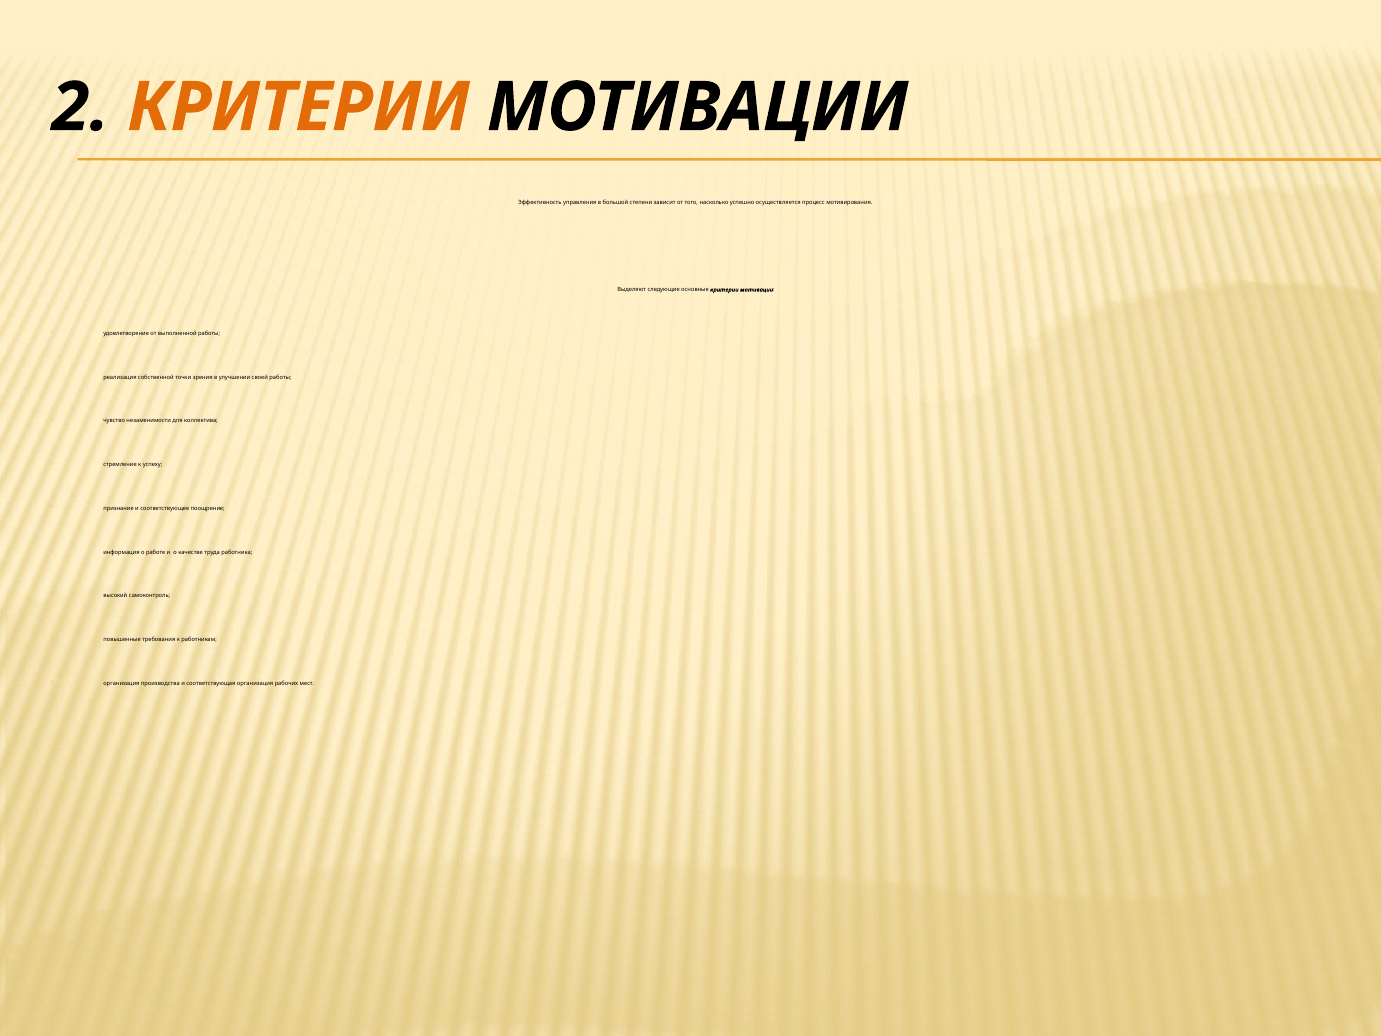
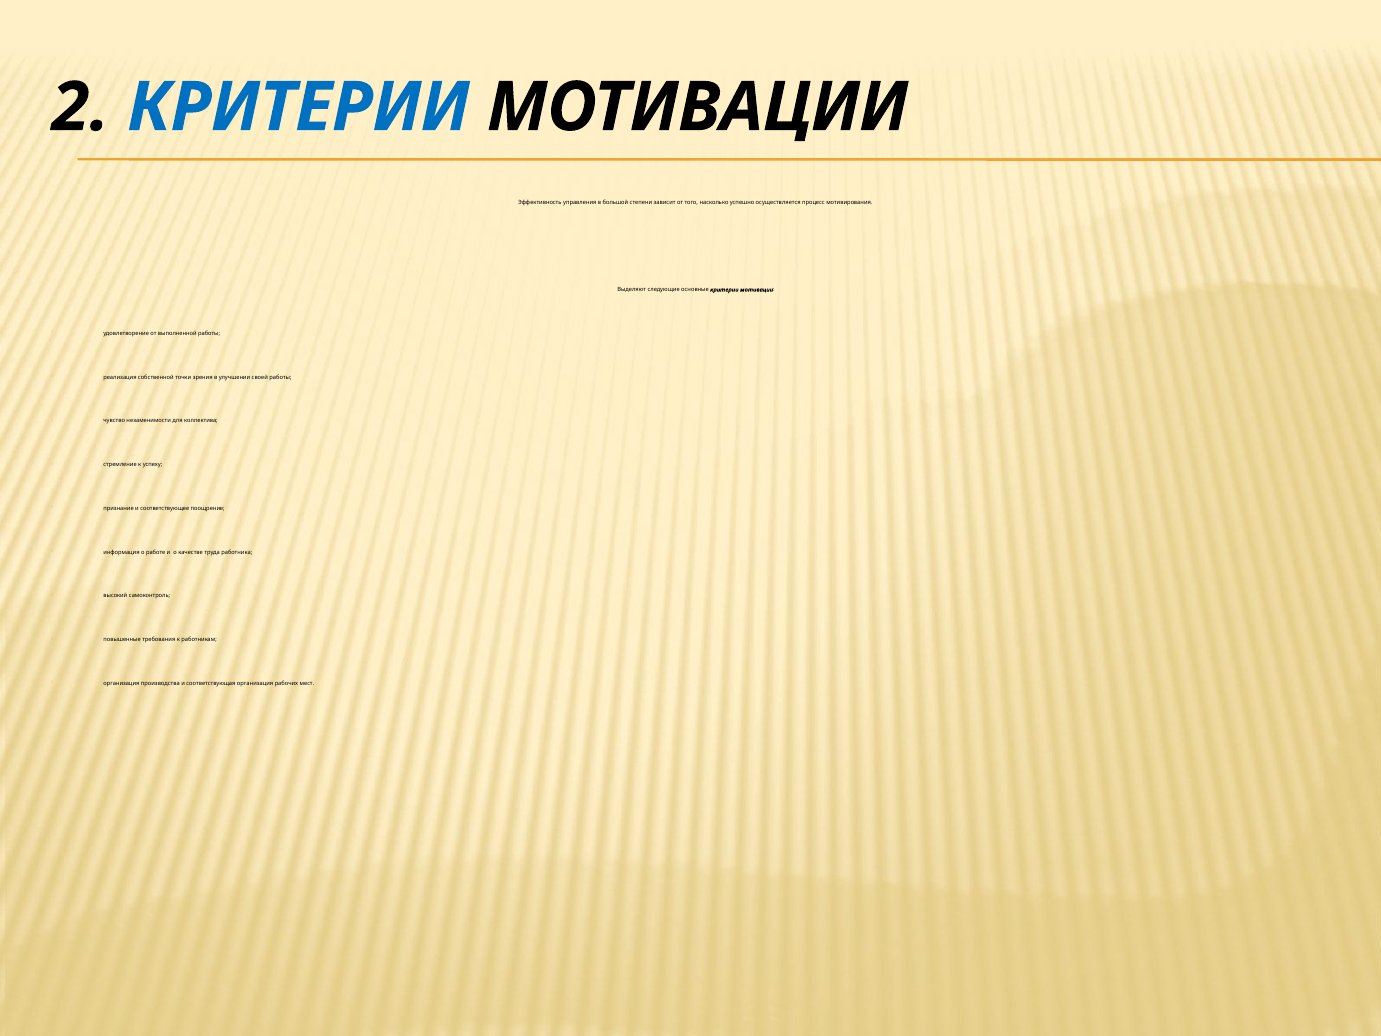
КРИТЕРИИ colour: orange -> blue (298, 107)
